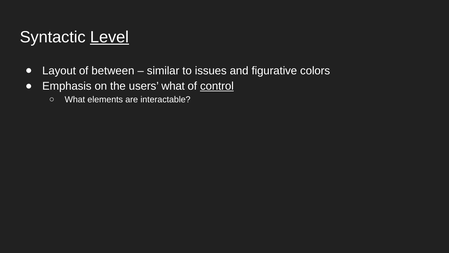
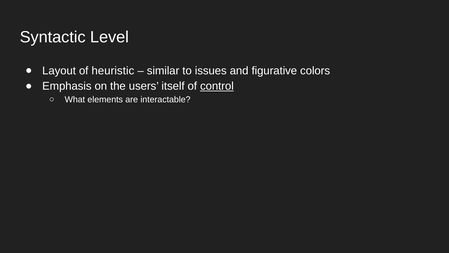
Level underline: present -> none (109, 37)
between: between -> heuristic (113, 71)
users what: what -> itself (173, 86)
